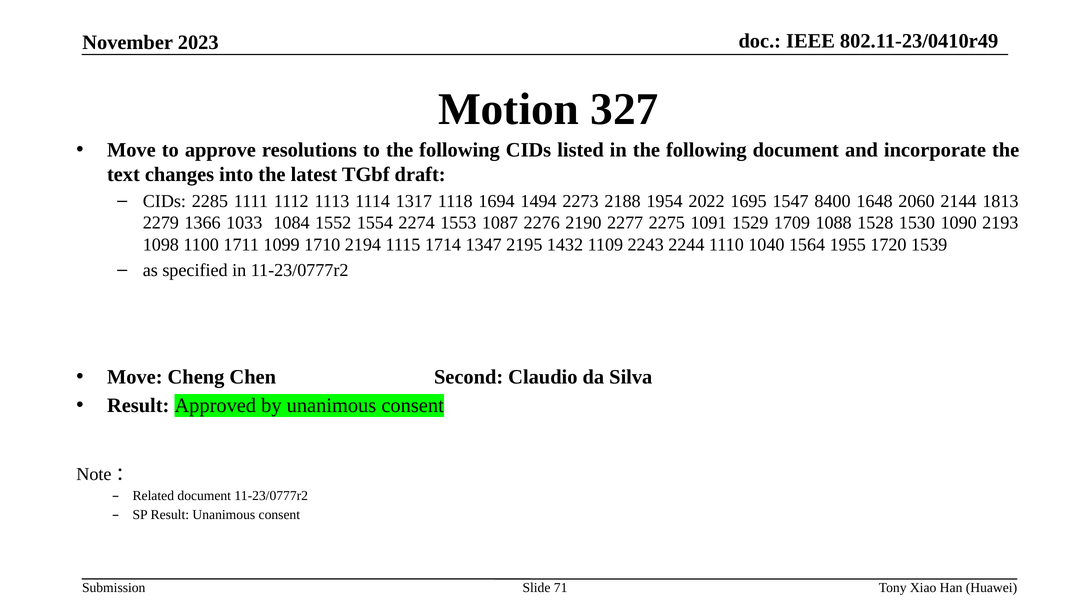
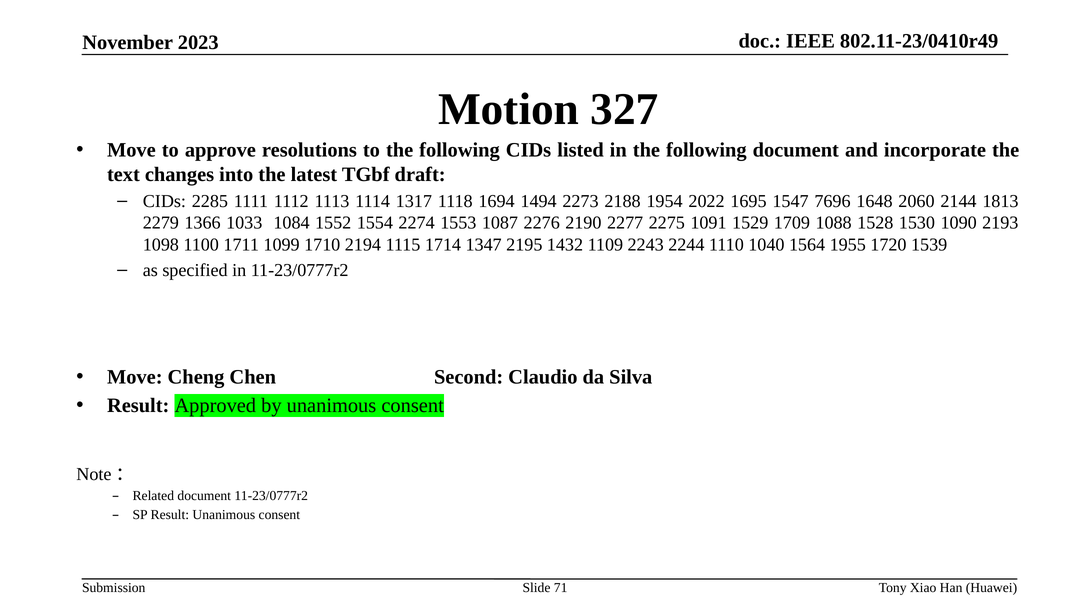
8400: 8400 -> 7696 (833, 201)
